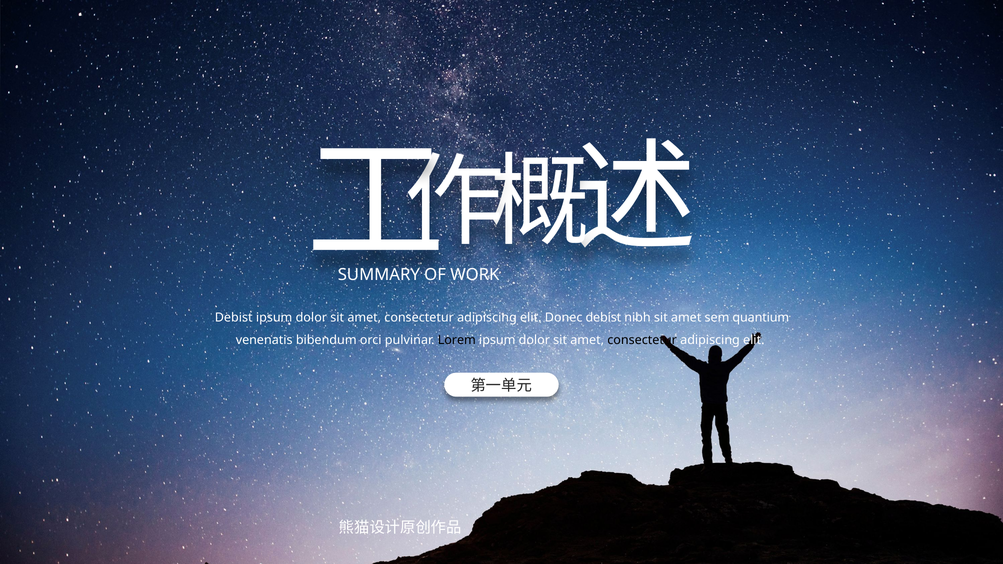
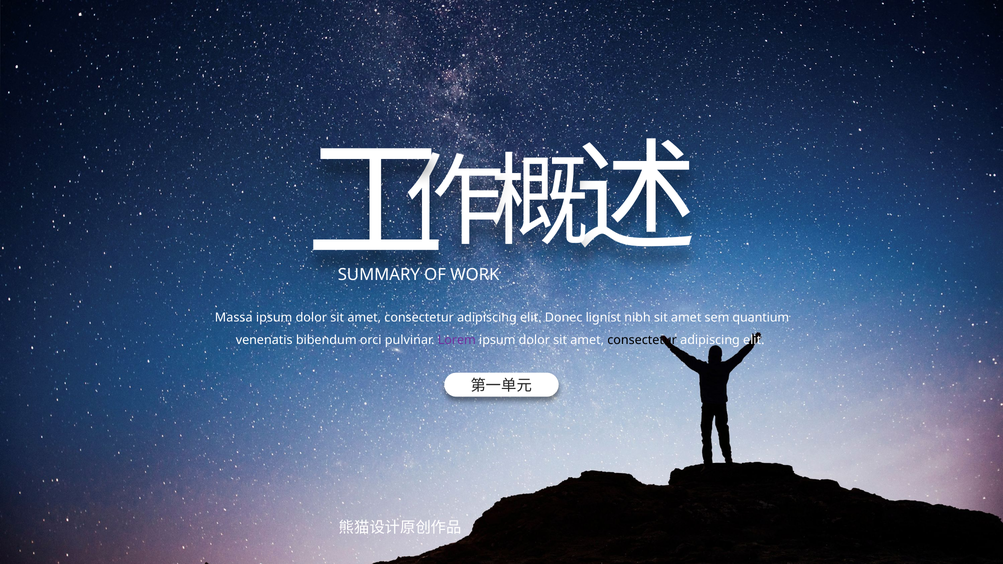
Debist: Debist -> Massa (234, 318)
Donec debist: debist -> lignist (603, 318)
Lorem colour: black -> purple (457, 340)
